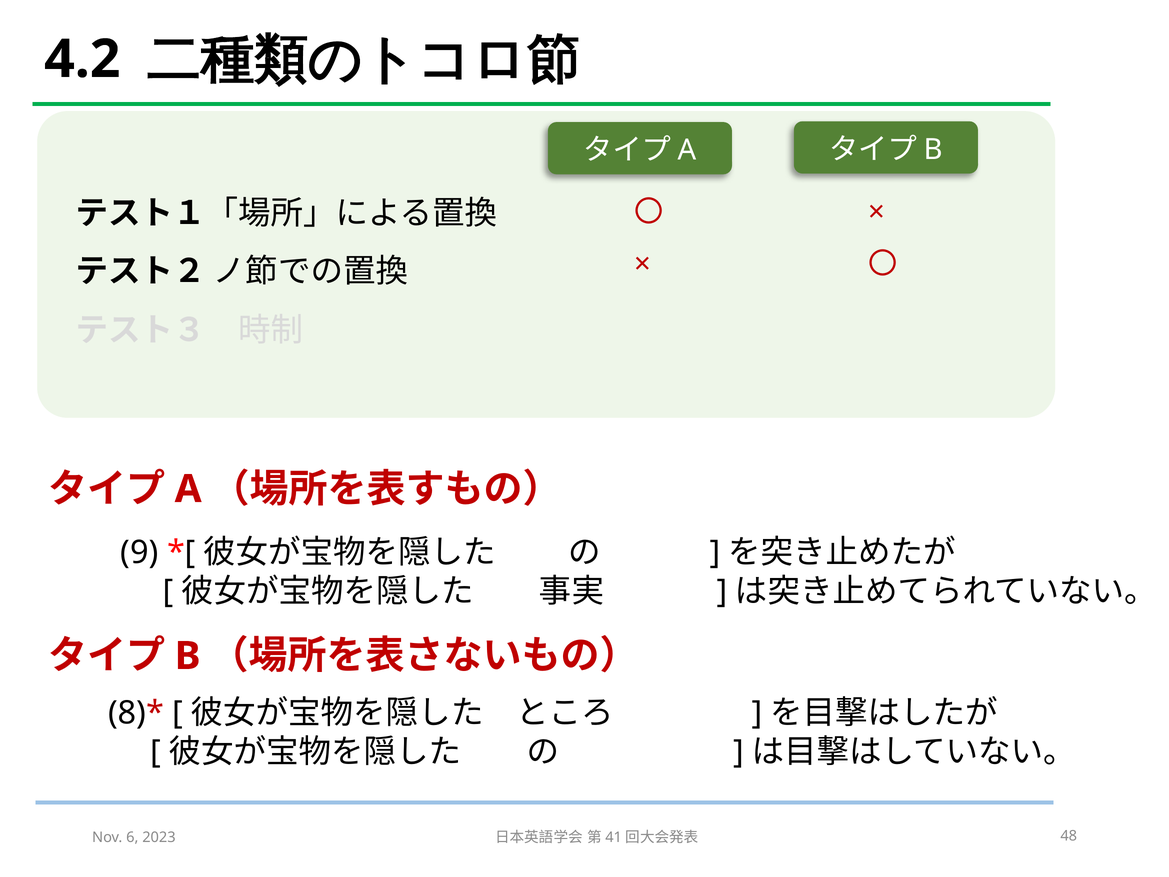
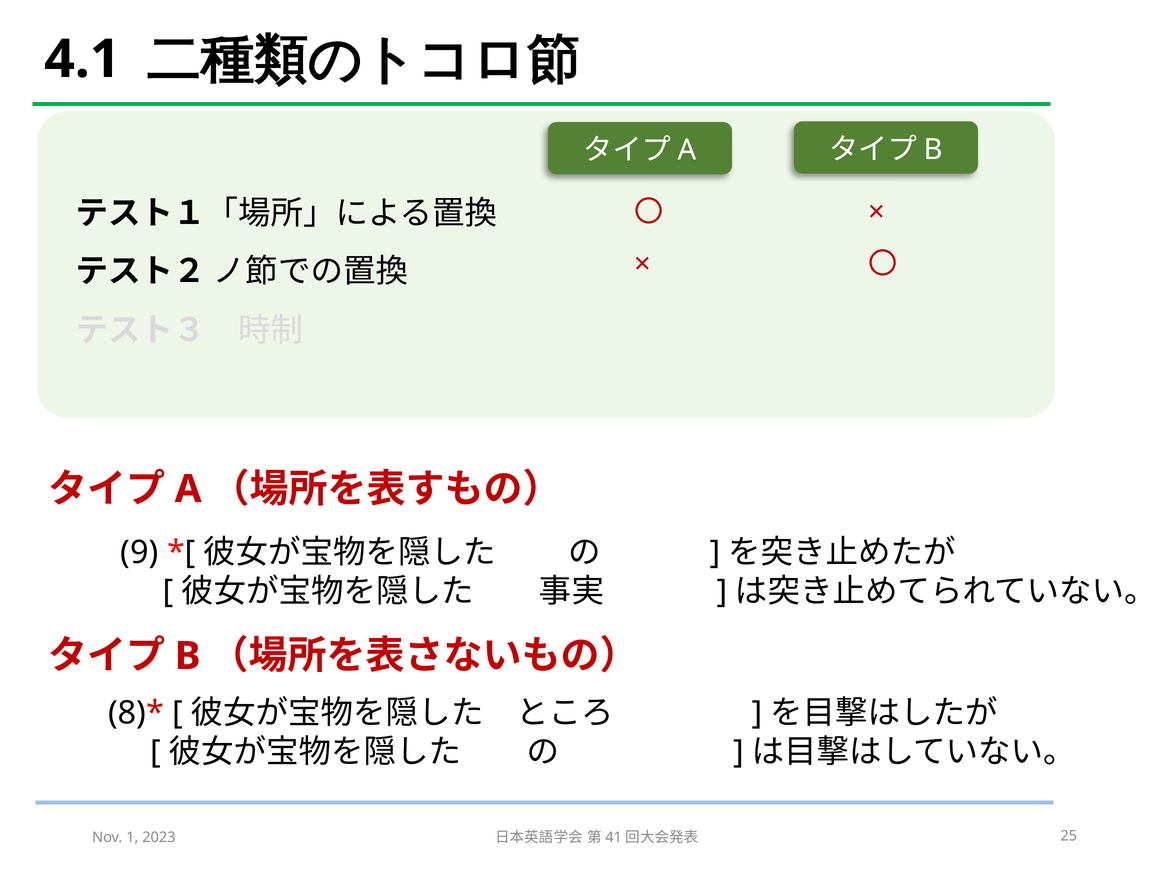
4.2: 4.2 -> 4.1 (82, 59)
6: 6 -> 1 (132, 837)
48: 48 -> 25 (1069, 836)
